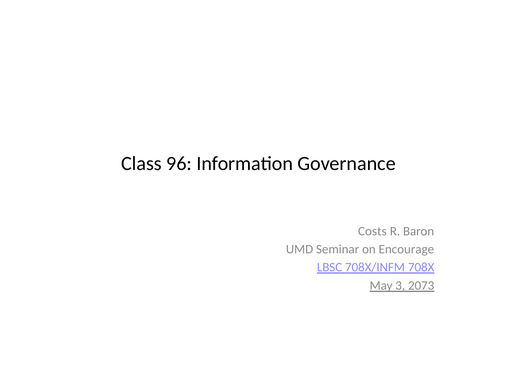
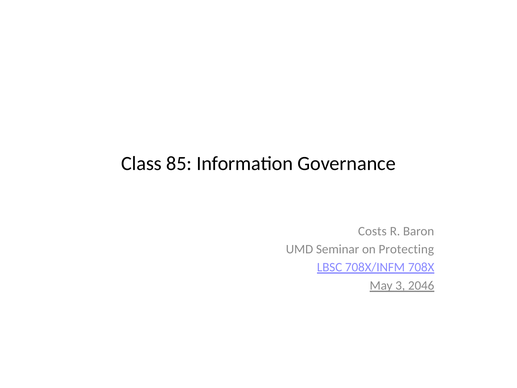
96: 96 -> 85 (179, 163)
Encourage: Encourage -> Protecting (406, 249)
2073: 2073 -> 2046 (421, 286)
